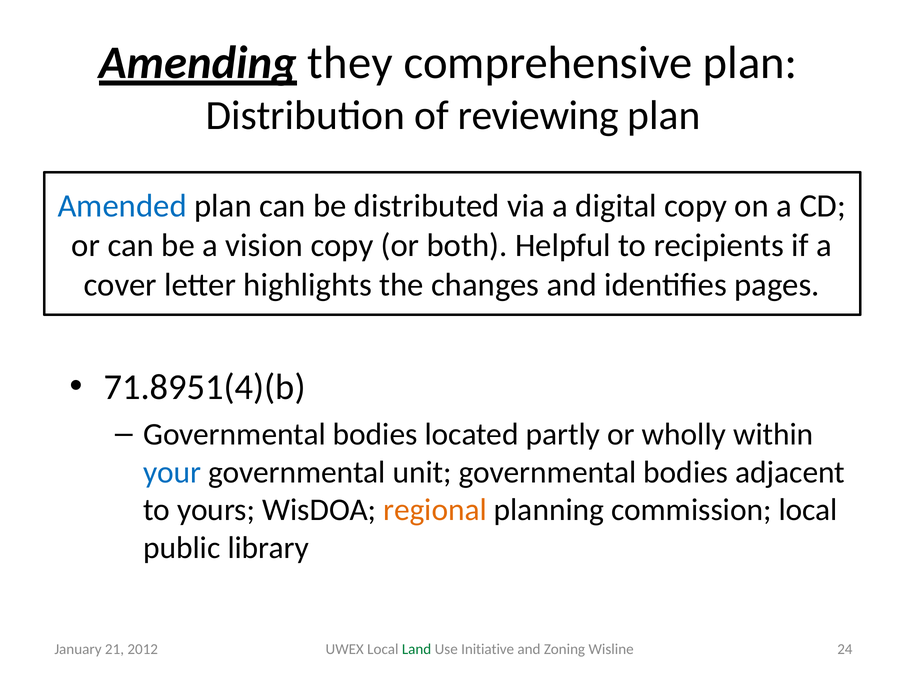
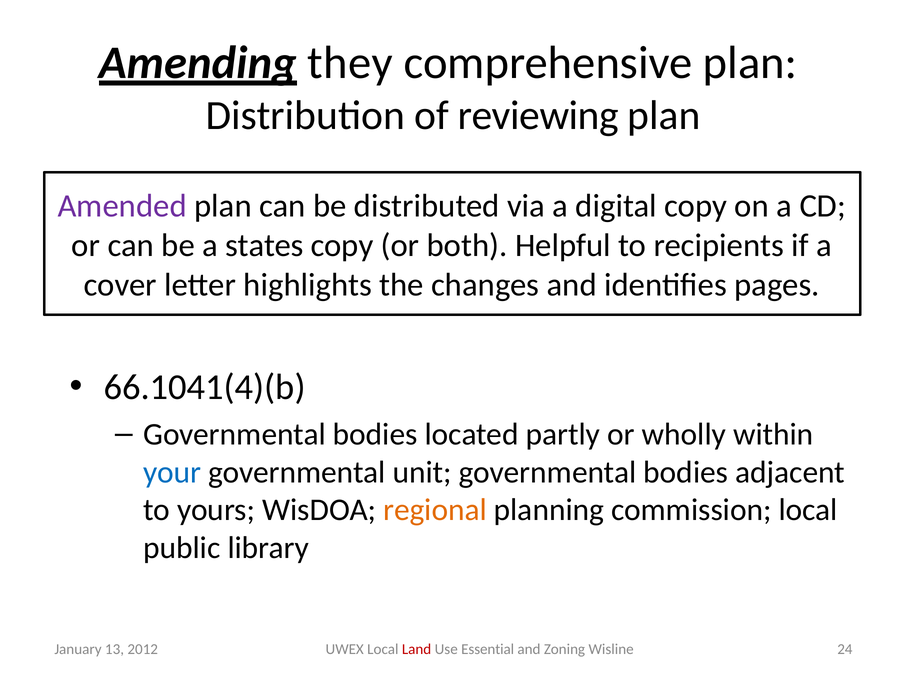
Amended colour: blue -> purple (122, 206)
vision: vision -> states (264, 246)
71.8951(4)(b: 71.8951(4)(b -> 66.1041(4)(b (205, 387)
21: 21 -> 13 (115, 650)
Land colour: green -> red (417, 650)
Initiative: Initiative -> Essential (488, 650)
